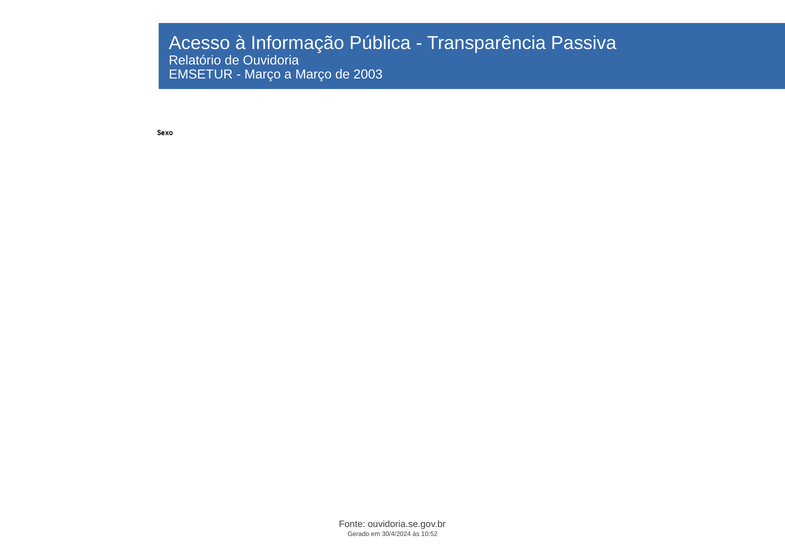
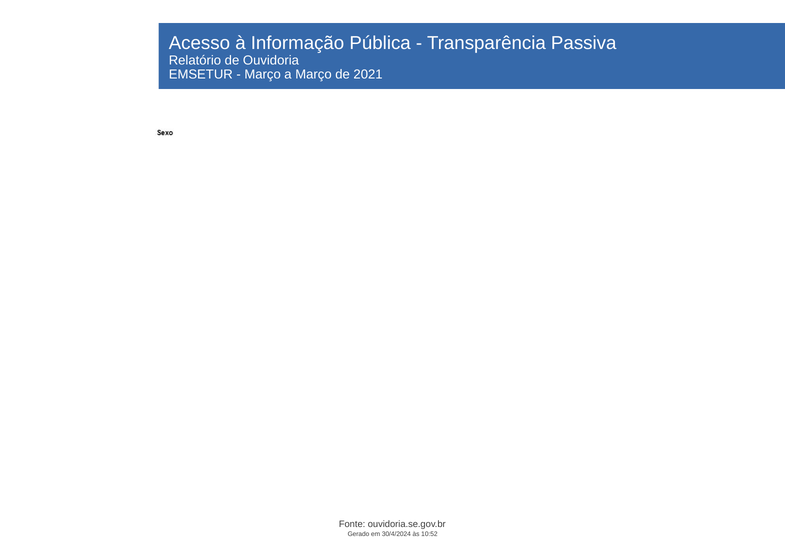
2003: 2003 -> 2021 (368, 74)
